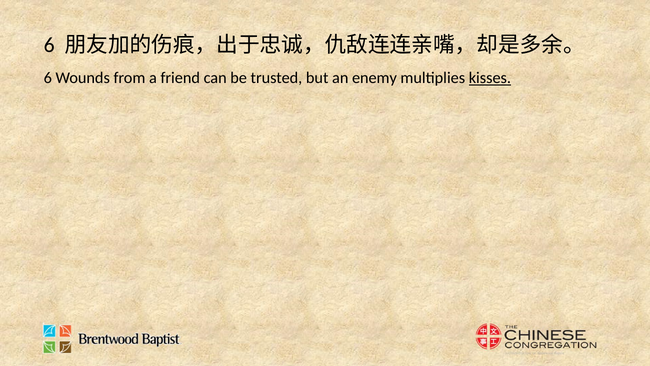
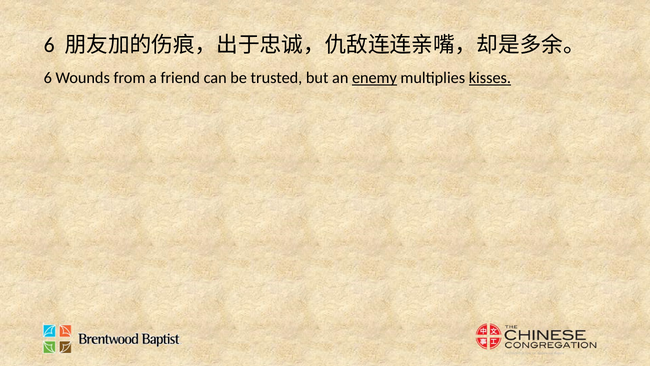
enemy underline: none -> present (374, 78)
